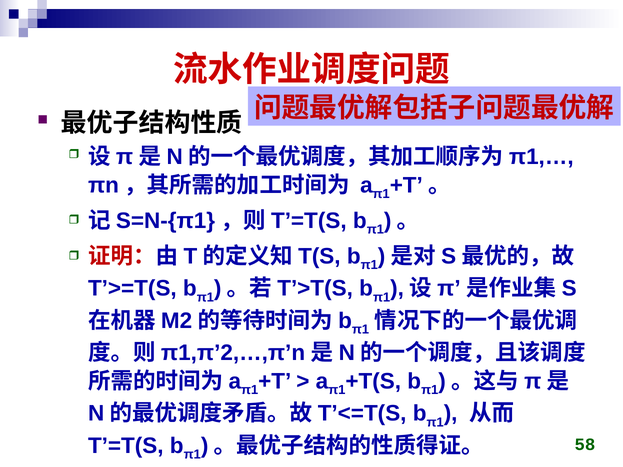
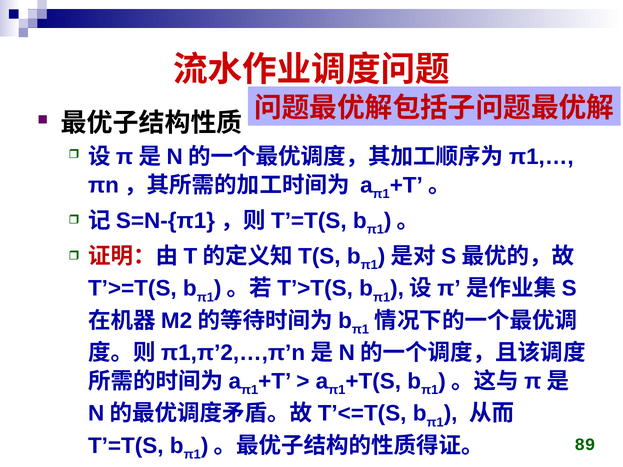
58: 58 -> 89 (585, 445)
